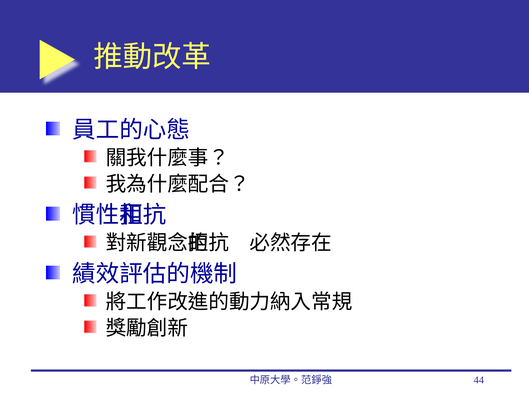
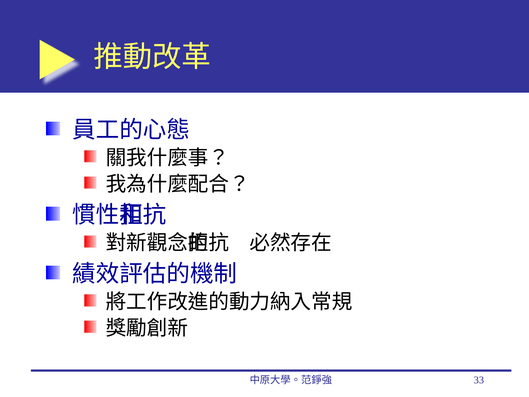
44: 44 -> 33 (479, 380)
